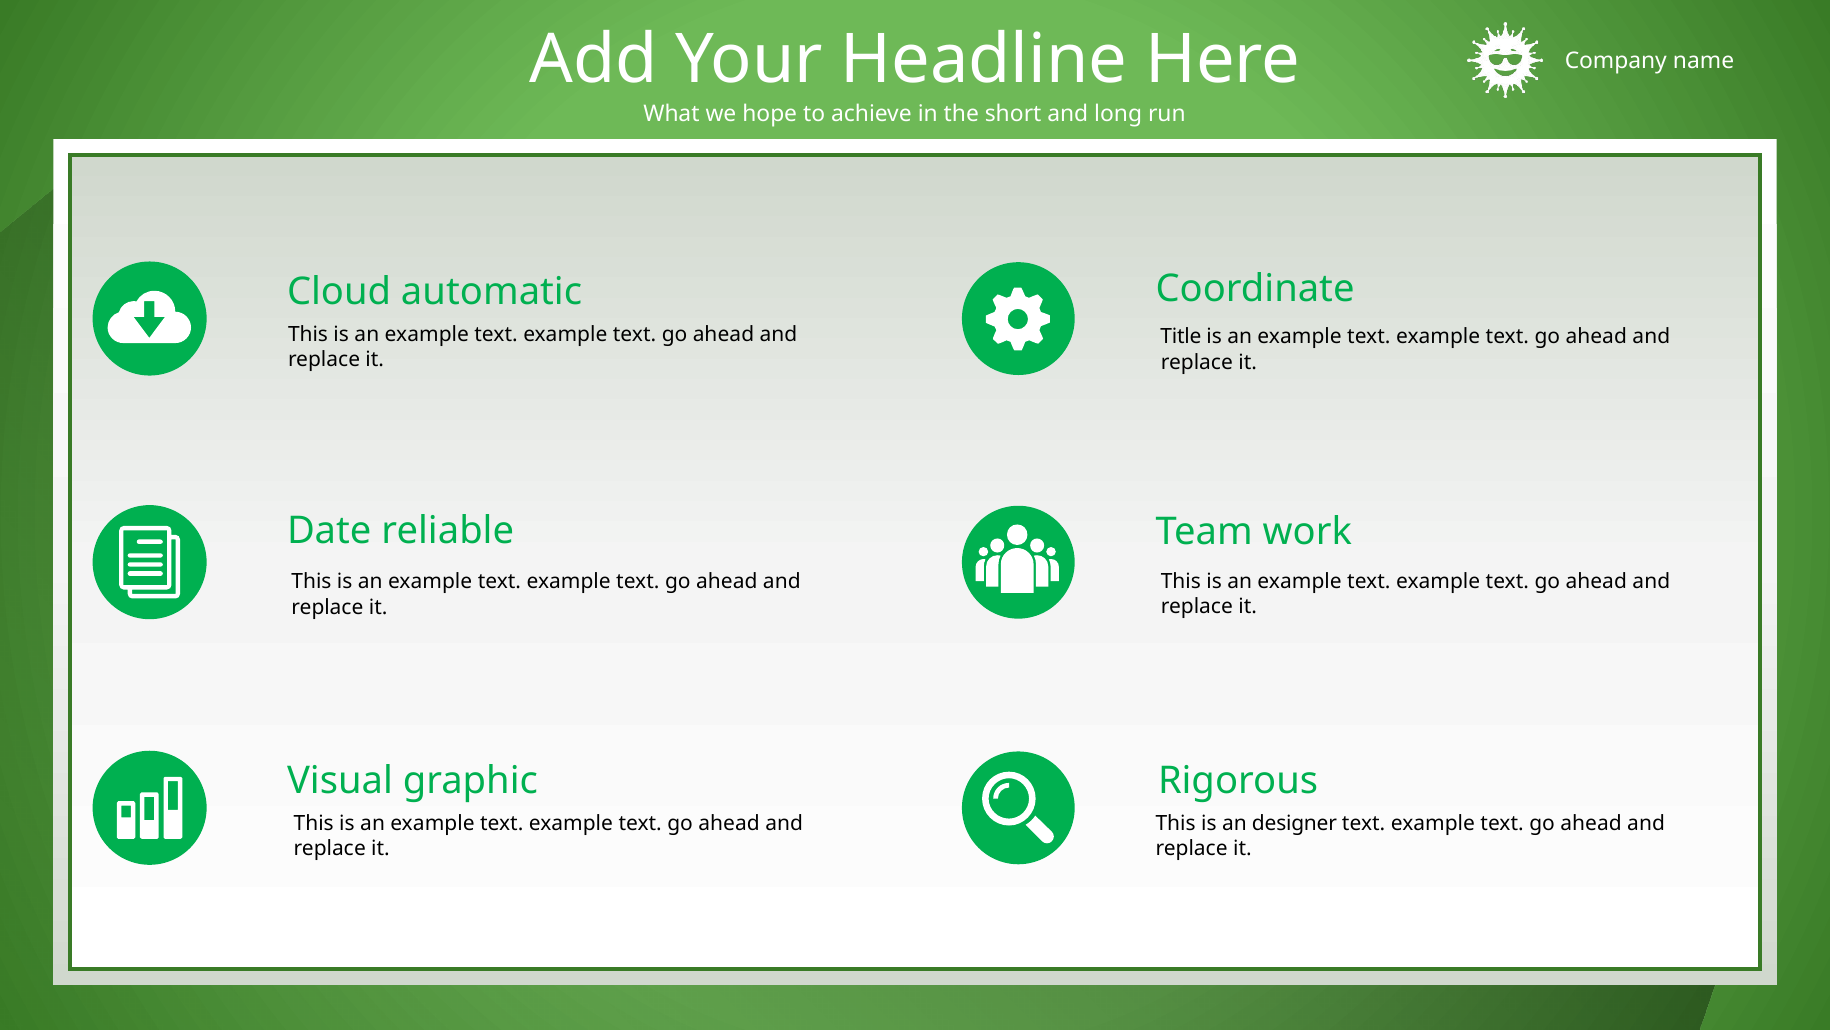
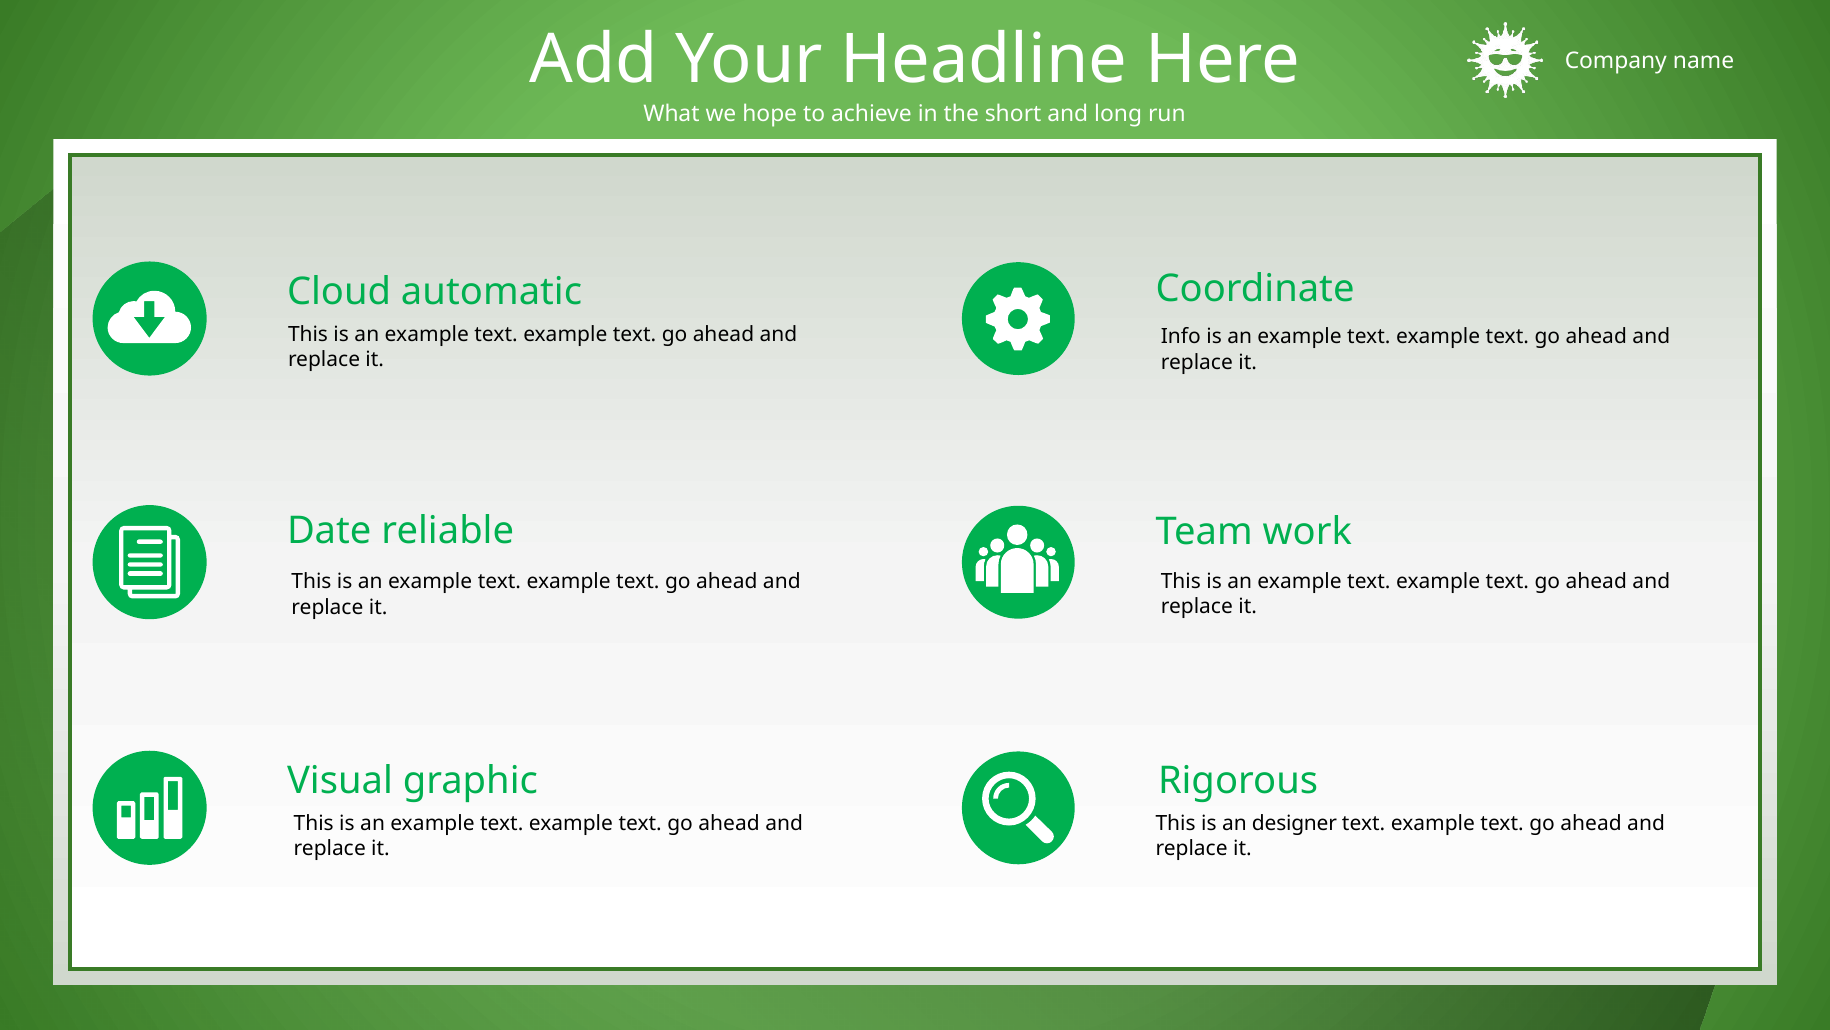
Title: Title -> Info (1181, 337)
